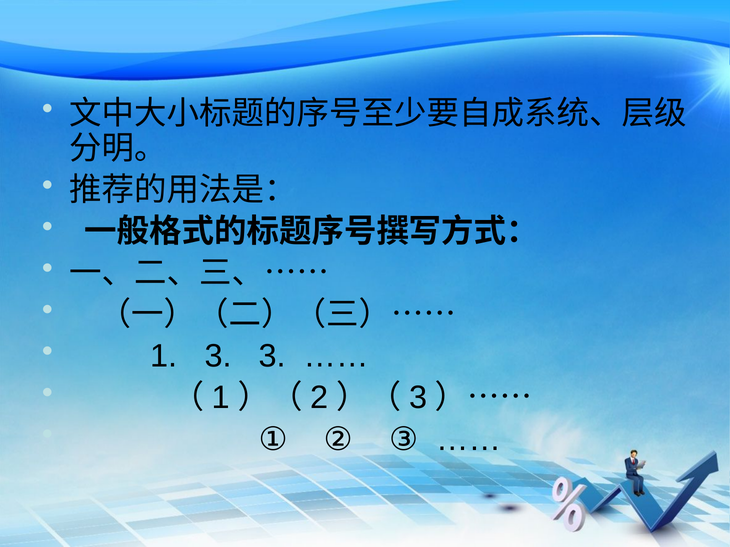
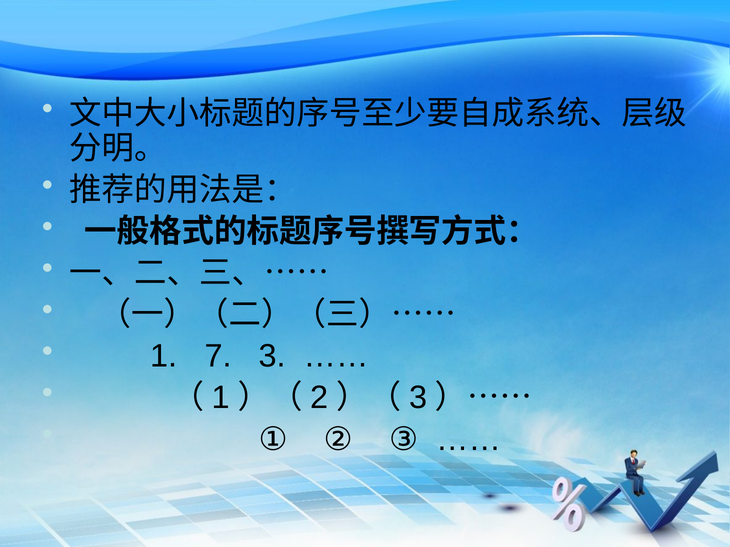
1 3: 3 -> 7 (218, 357)
